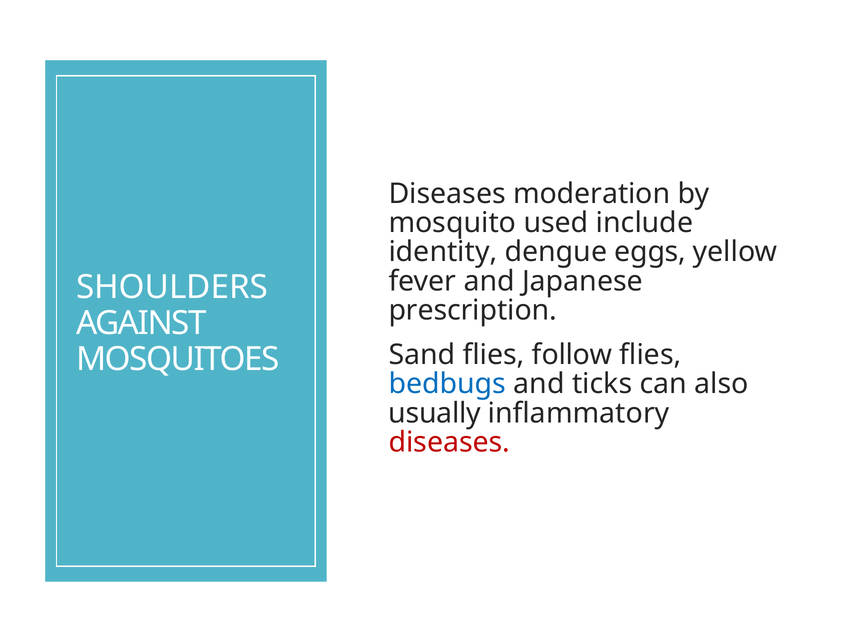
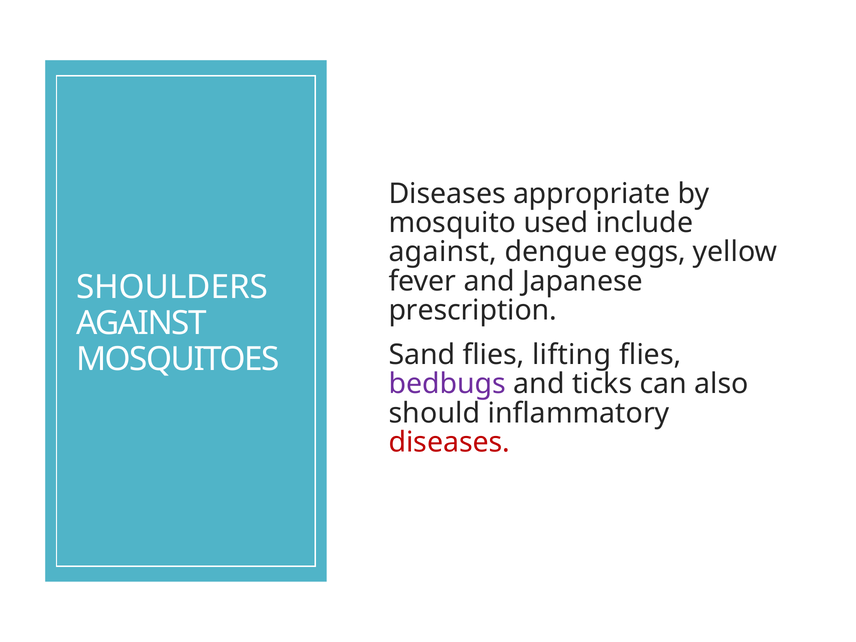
moderation: moderation -> appropriate (592, 194)
identity: identity -> against (443, 252)
follow: follow -> lifting (572, 355)
bedbugs colour: blue -> purple (447, 384)
usually: usually -> should (434, 413)
